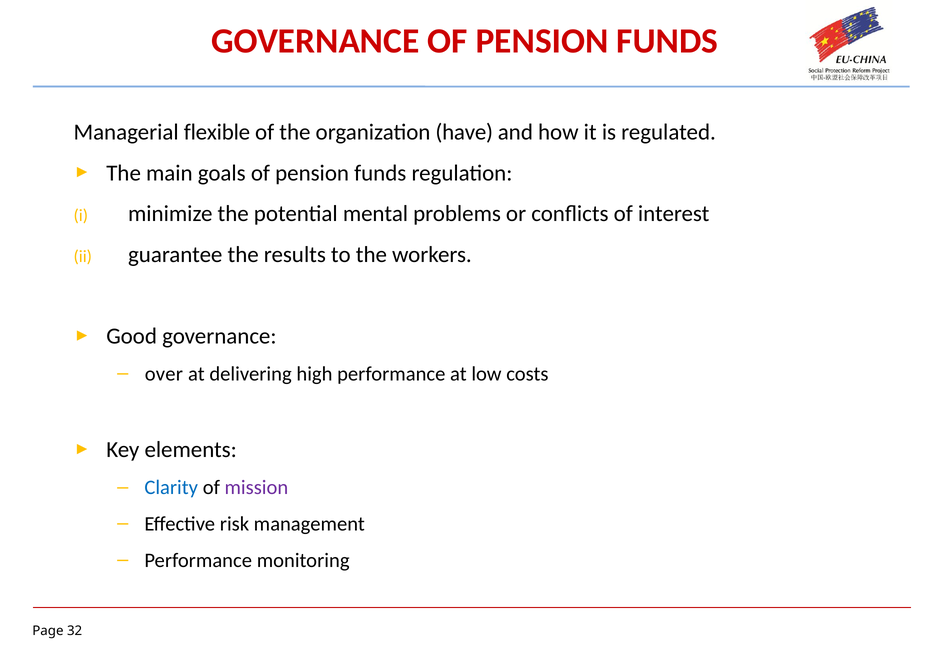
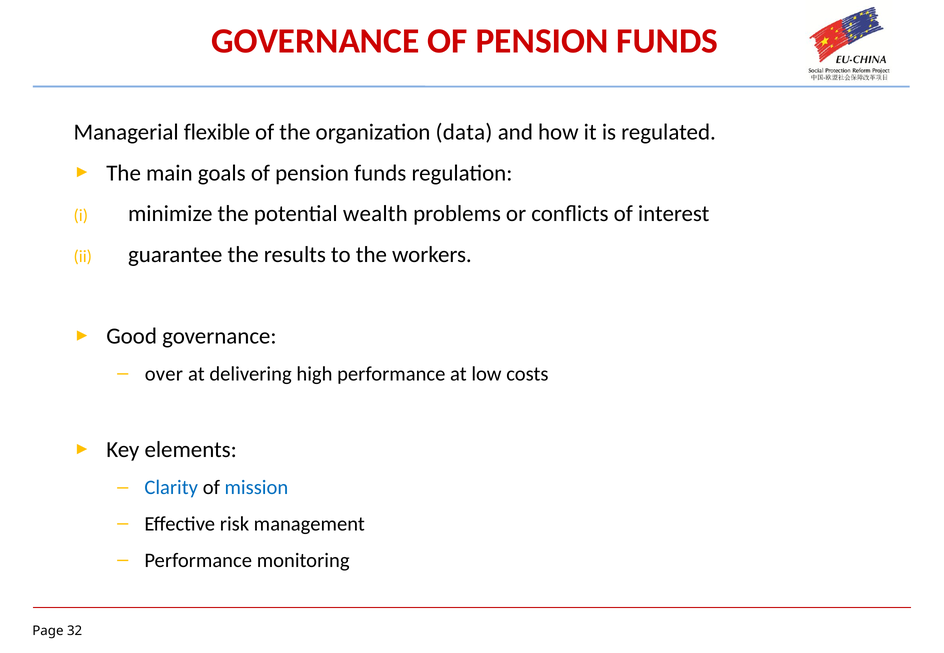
have: have -> data (464, 132)
mental: mental -> wealth (375, 214)
mission colour: purple -> blue (256, 488)
